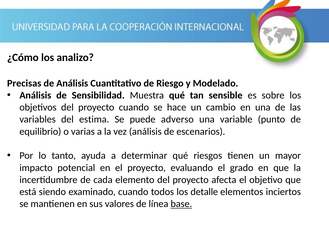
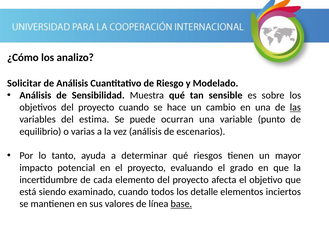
Precisas: Precisas -> Solicitar (24, 83)
las underline: none -> present (295, 107)
adverso: adverso -> ocurran (177, 119)
